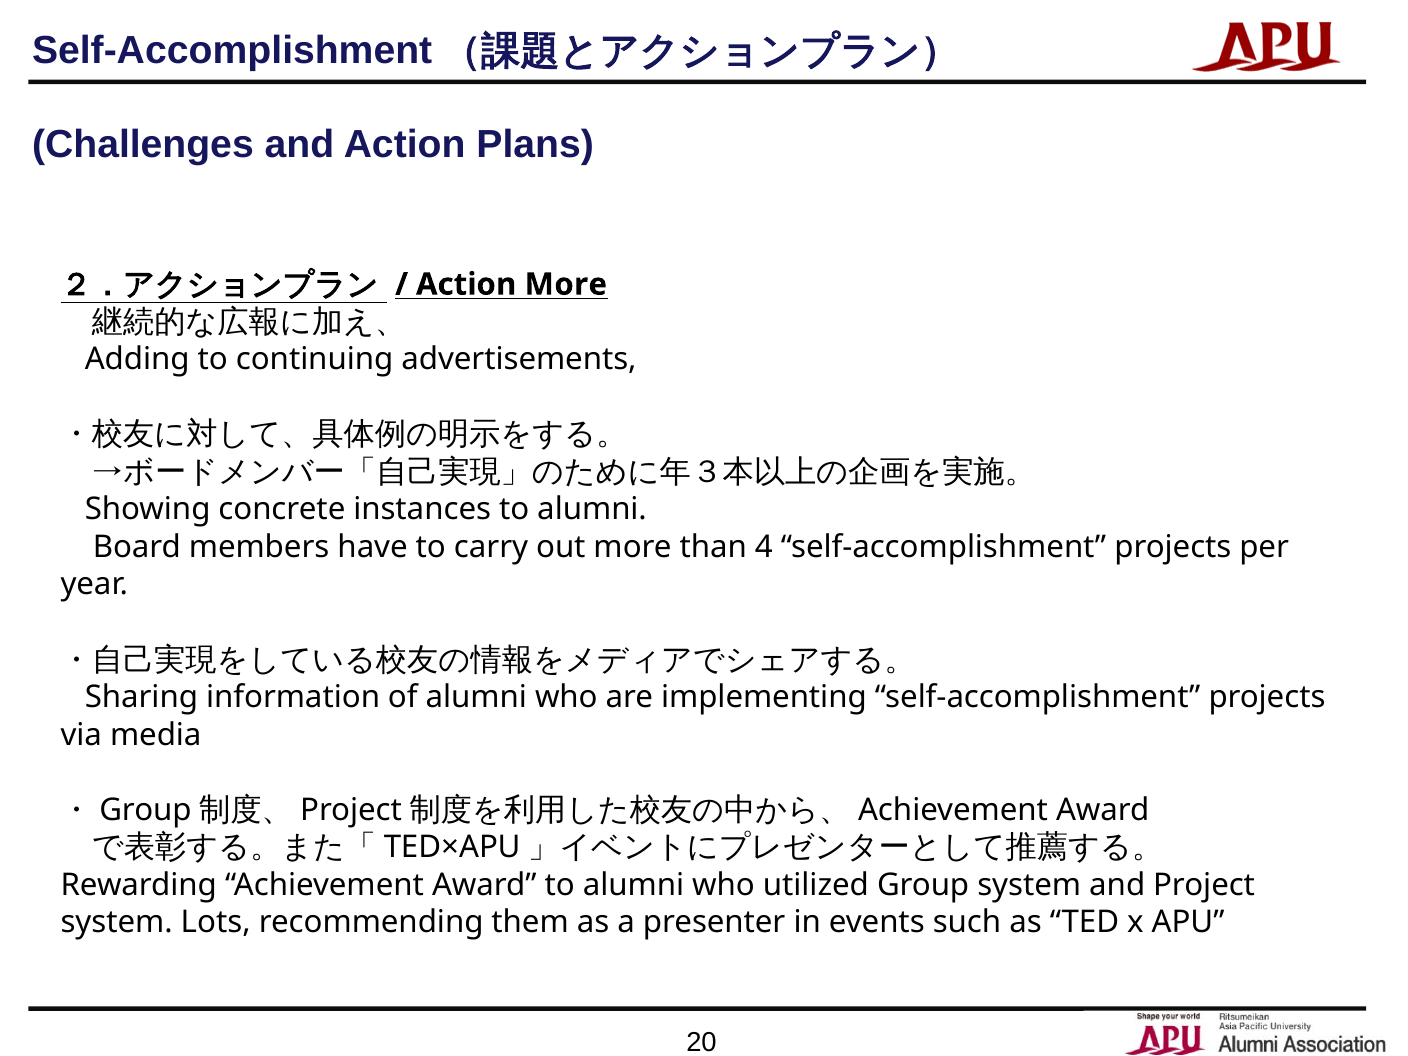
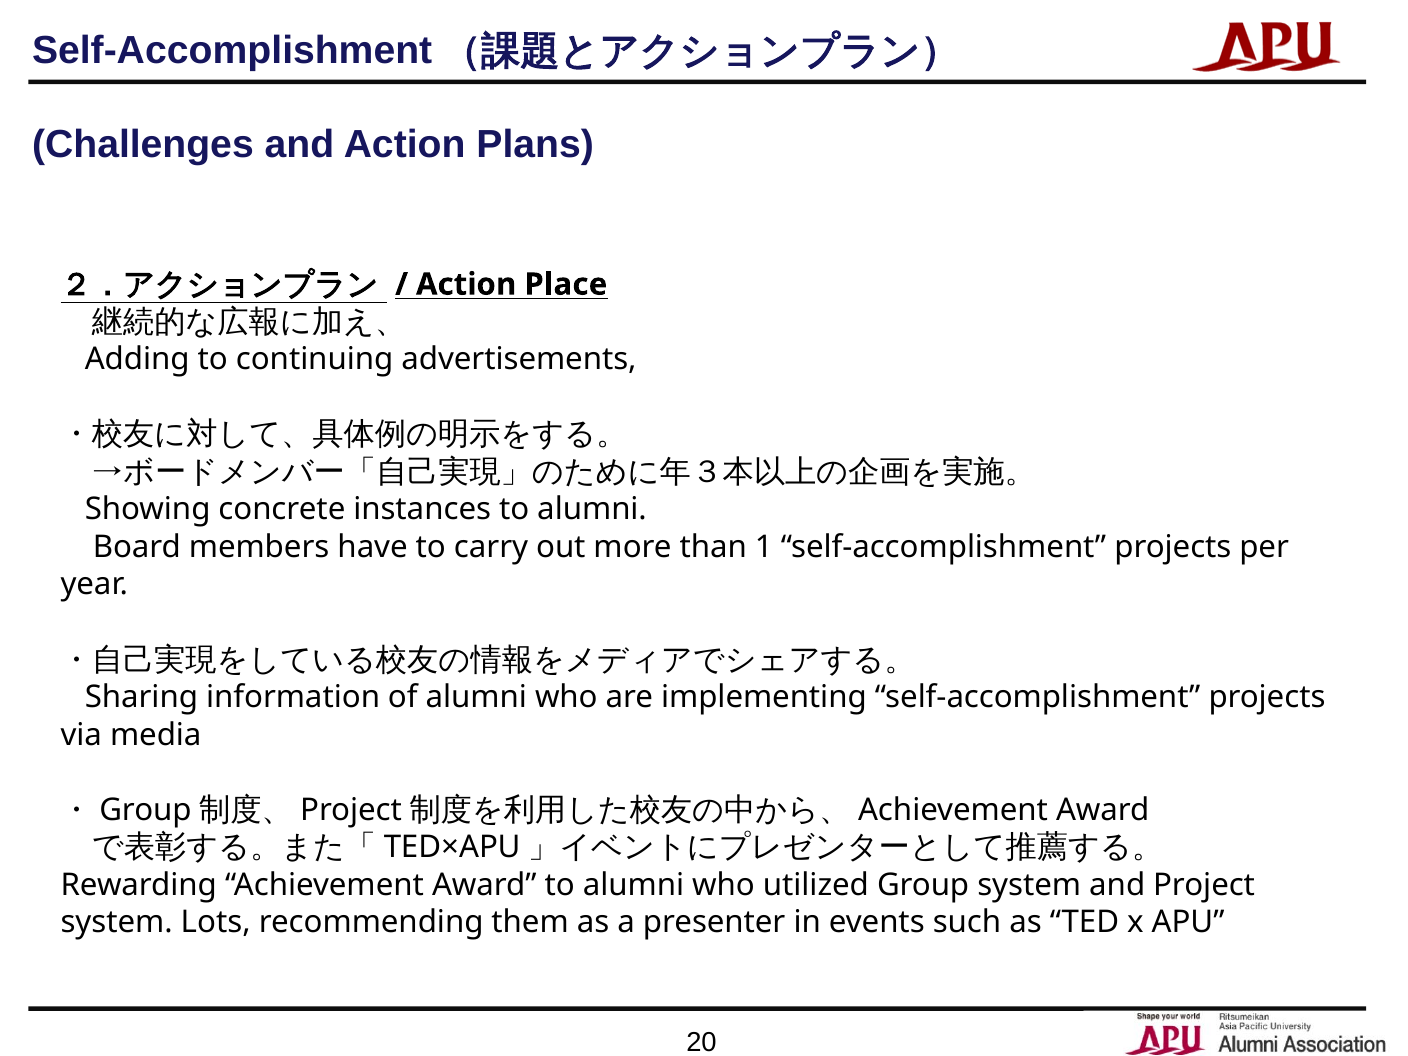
Action More: More -> Place (566, 284)
4: 4 -> 1 (764, 547)
